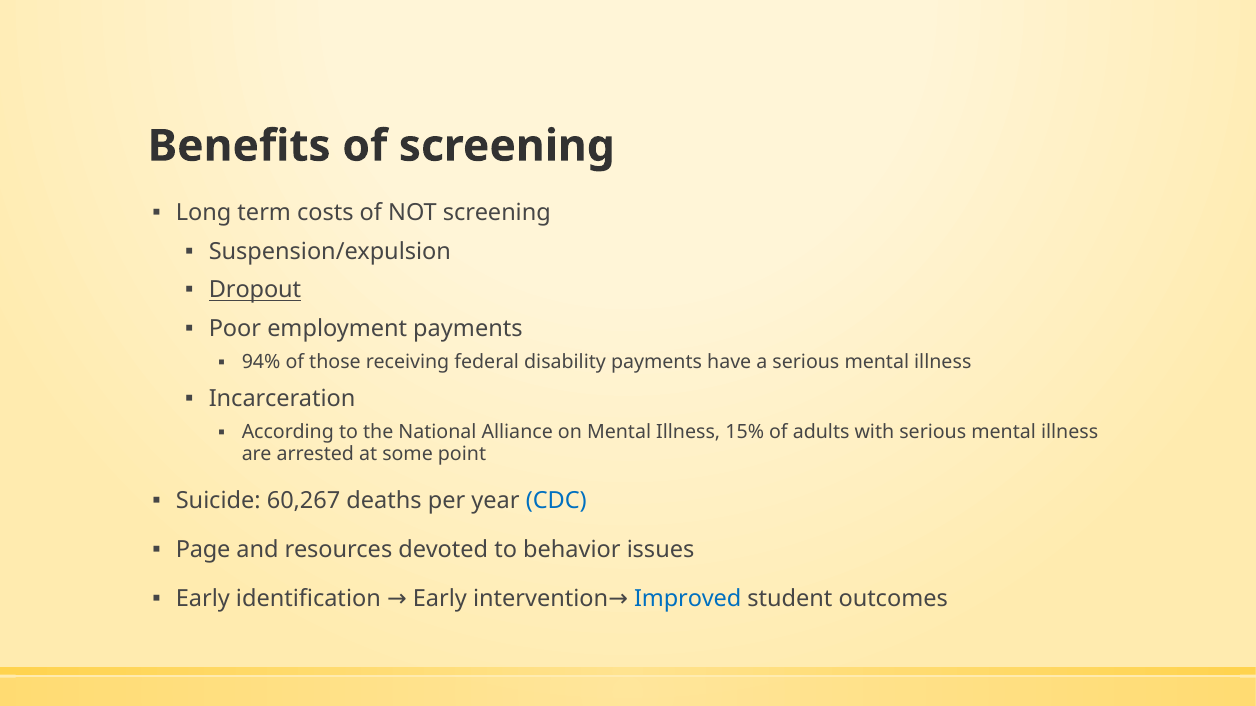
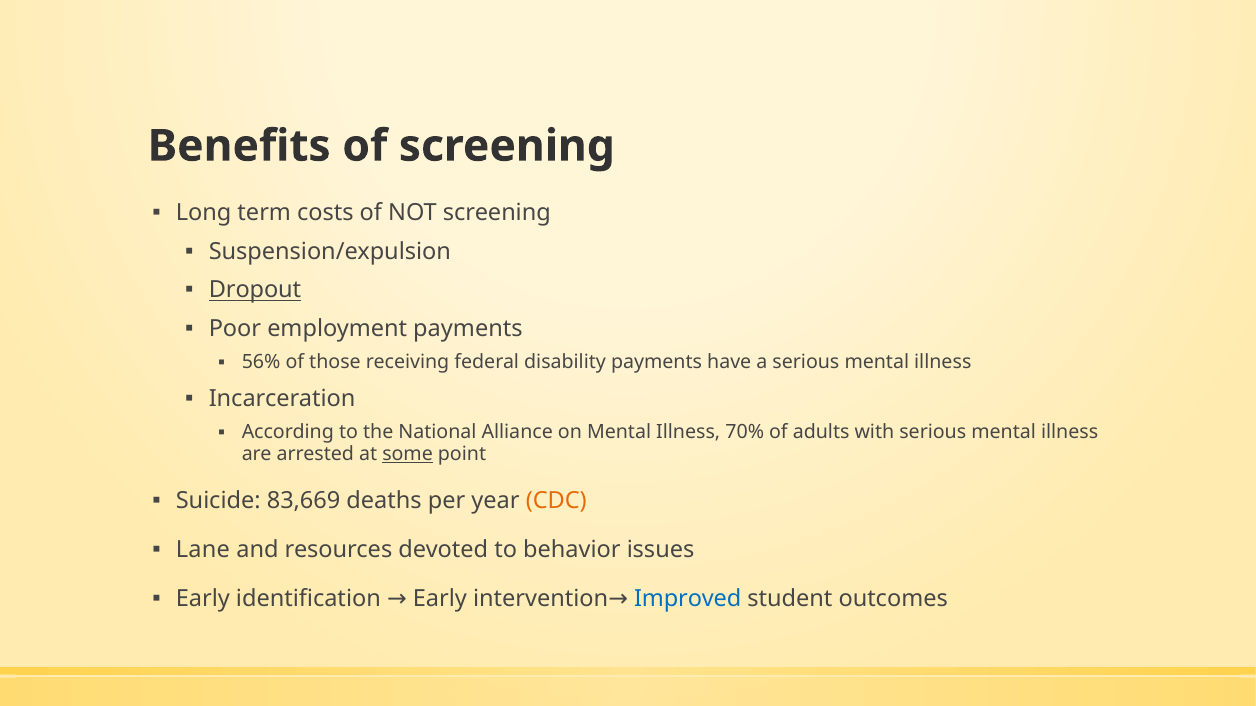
94%: 94% -> 56% (261, 363)
15%: 15% -> 70% (745, 433)
some underline: none -> present (408, 454)
60,267: 60,267 -> 83,669 (304, 501)
CDC colour: blue -> orange (556, 501)
Page: Page -> Lane (203, 550)
